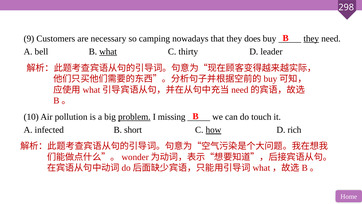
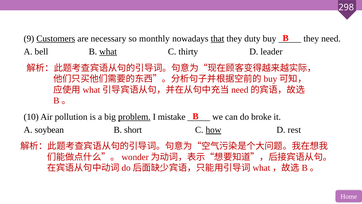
Customers underline: none -> present (56, 39)
camping: camping -> monthly (154, 39)
that underline: none -> present (217, 39)
does: does -> duty (252, 39)
they underline: present -> none (311, 39)
missing: missing -> mistake (172, 117)
touch: touch -> broke (261, 117)
infected: infected -> soybean (49, 130)
rich: rich -> rest (294, 130)
